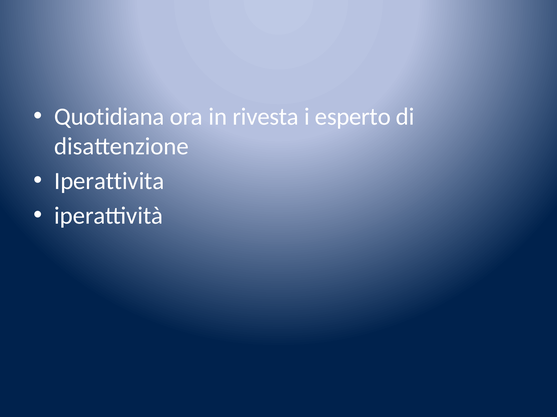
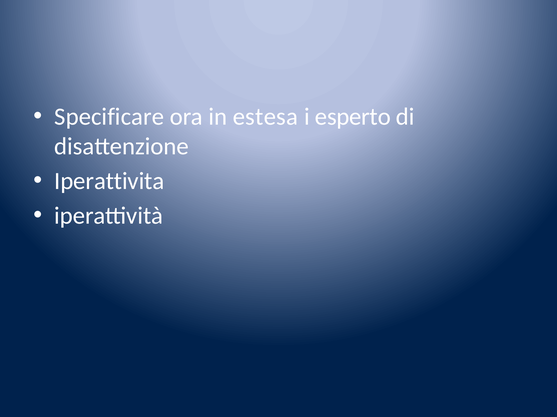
Quotidiana: Quotidiana -> Specificare (109, 117)
rivesta: rivesta -> estesa (265, 117)
